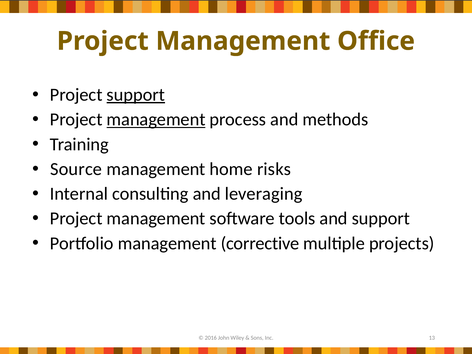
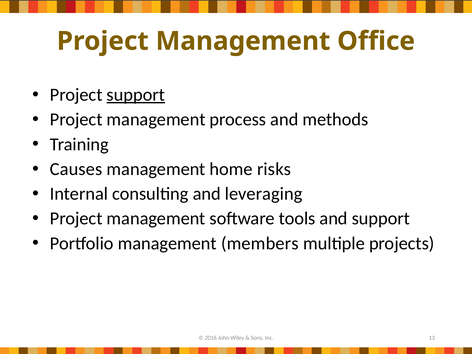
management underline: present -> none (156, 120)
Source: Source -> Causes (76, 169)
corrective: corrective -> members (260, 243)
